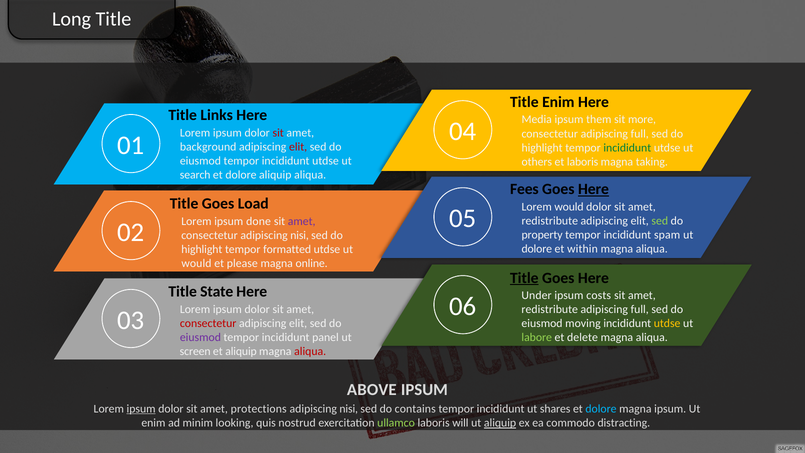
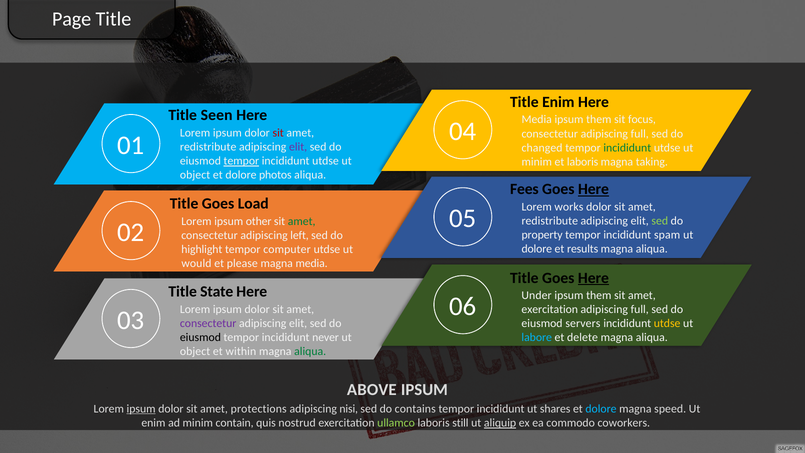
Long: Long -> Page (72, 19)
Links: Links -> Seen (217, 115)
more: more -> focus (642, 120)
background: background -> redistribute (208, 147)
elit colour: red -> purple (298, 147)
highlight: highlight -> changed (542, 148)
tempor underline: none -> present (241, 161)
others: others -> minim (537, 162)
search: search -> object (195, 175)
dolore aliquip: aliquip -> photos (275, 175)
Lorem would: would -> works (569, 207)
done: done -> other (259, 221)
amet colour: purple -> green (302, 221)
consectetur adipiscing nisi: nisi -> left (300, 235)
within: within -> results (583, 249)
formatted: formatted -> computer (287, 249)
magna online: online -> media (312, 263)
Title underline: present -> none (524, 278)
Here underline: none -> present (593, 278)
costs: costs -> them (599, 295)
redistribute: redistribute -> exercitation (550, 309)
consectetur colour: red -> purple (208, 323)
moving: moving -> servers (583, 323)
eiusmod colour: purple -> black (200, 337)
panel: panel -> never (326, 337)
labore colour: light green -> light blue (537, 337)
screen: screen -> object (195, 351)
et aliquip: aliquip -> within (241, 351)
aliqua colour: red -> green (310, 351)
magna ipsum: ipsum -> speed (670, 409)
looking: looking -> contain (235, 423)
will: will -> still (460, 423)
distracting: distracting -> coworkers (624, 423)
